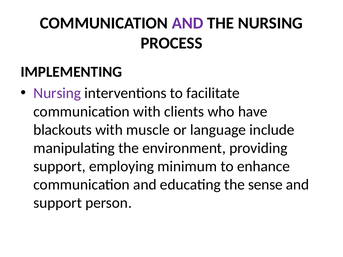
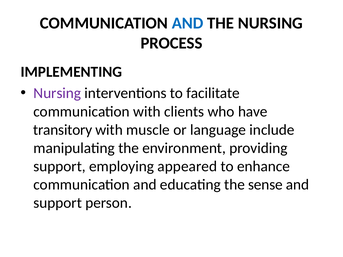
AND colour: purple -> blue (188, 23)
blackouts: blackouts -> transitory (63, 130)
minimum: minimum -> appeared (187, 166)
